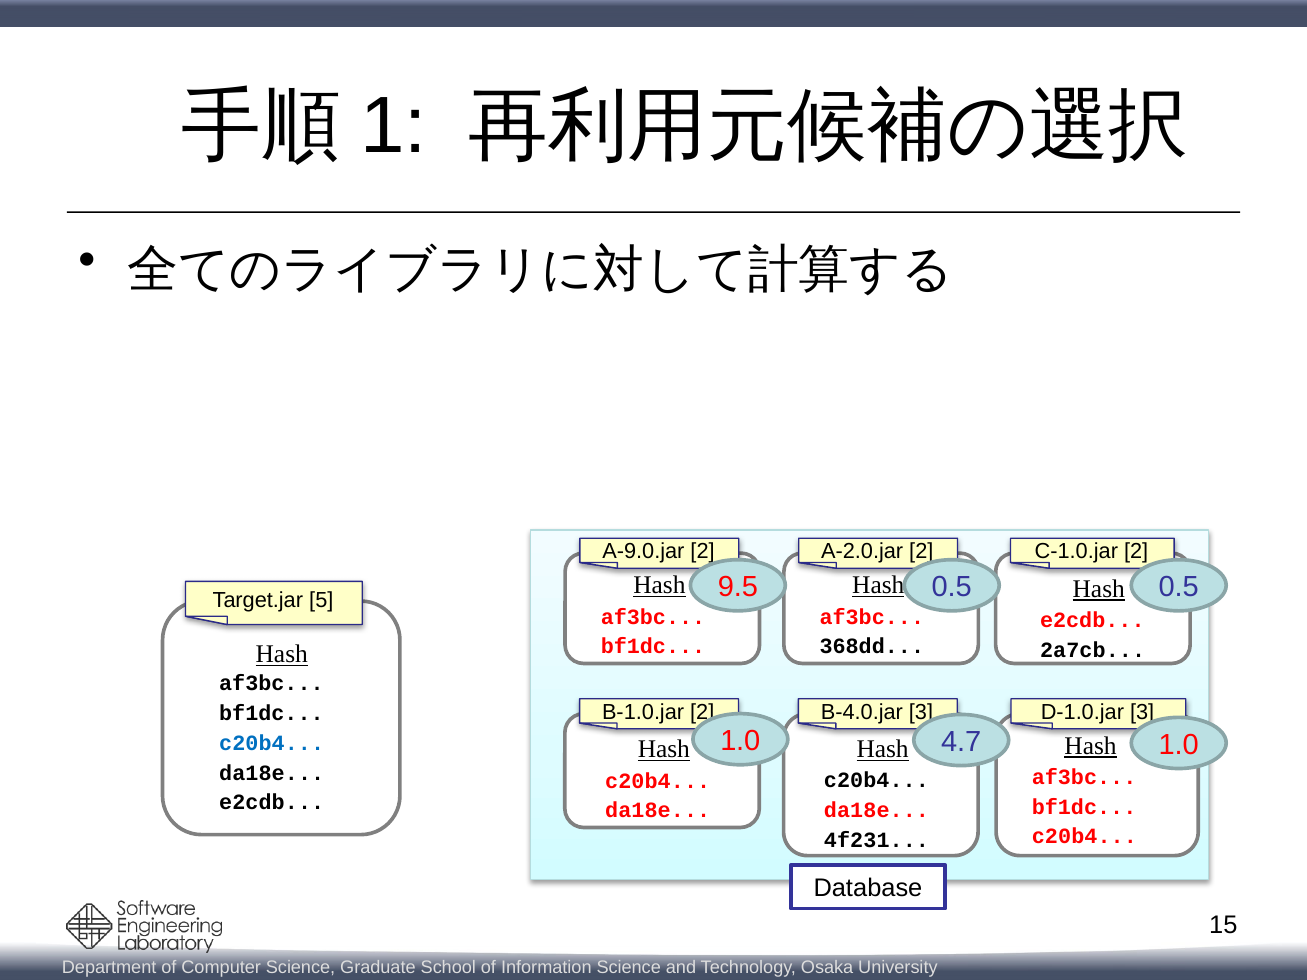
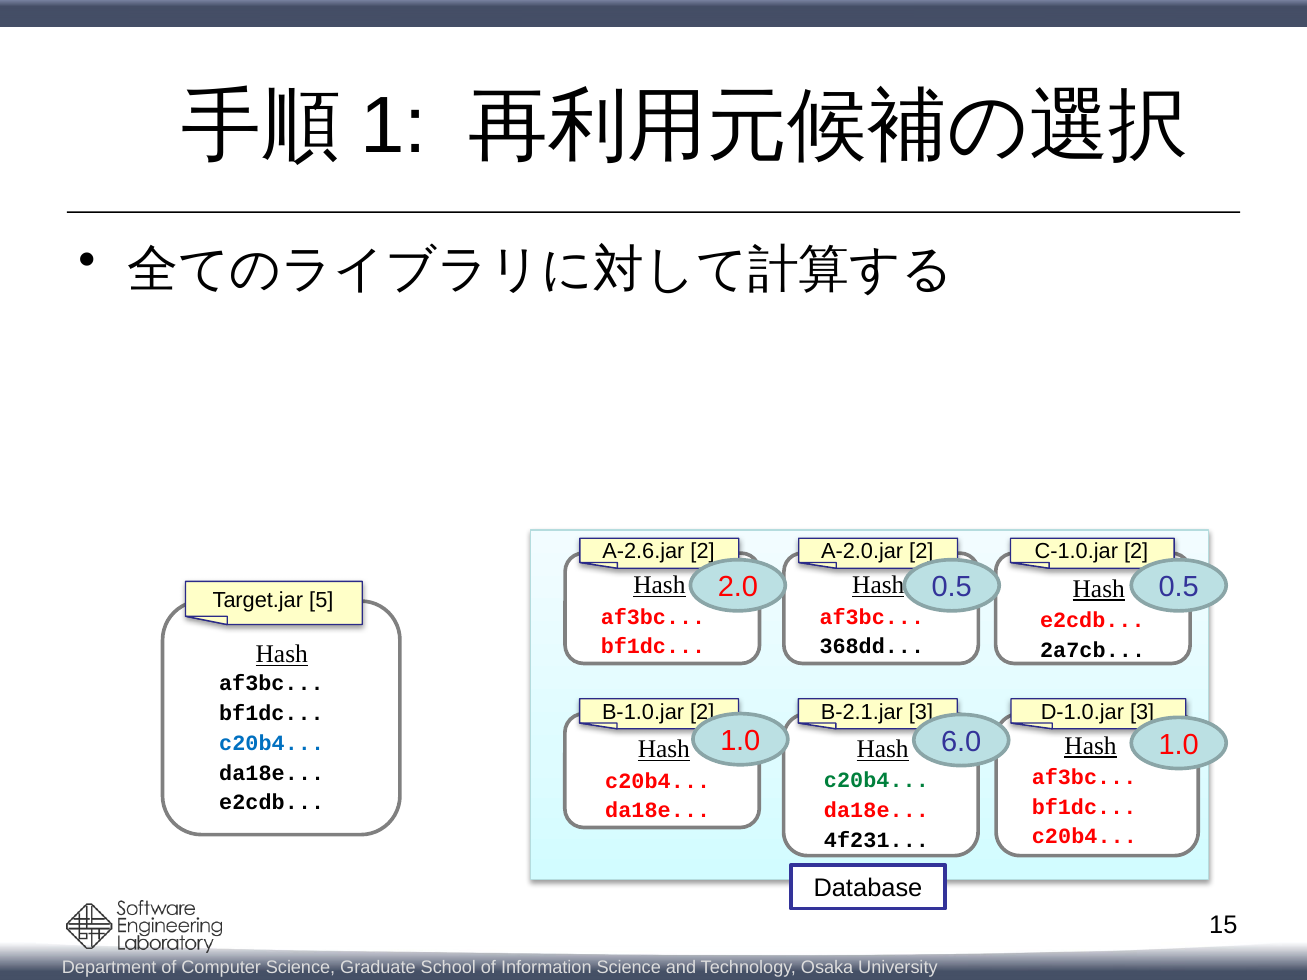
A-9.0.jar: A-9.0.jar -> A-2.6.jar (643, 552)
9.5: 9.5 -> 2.0 (738, 587)
B-4.0.jar: B-4.0.jar -> B-2.1.jar (862, 712)
4.7: 4.7 -> 6.0 (961, 742)
c20b4 colour: black -> green (876, 781)
